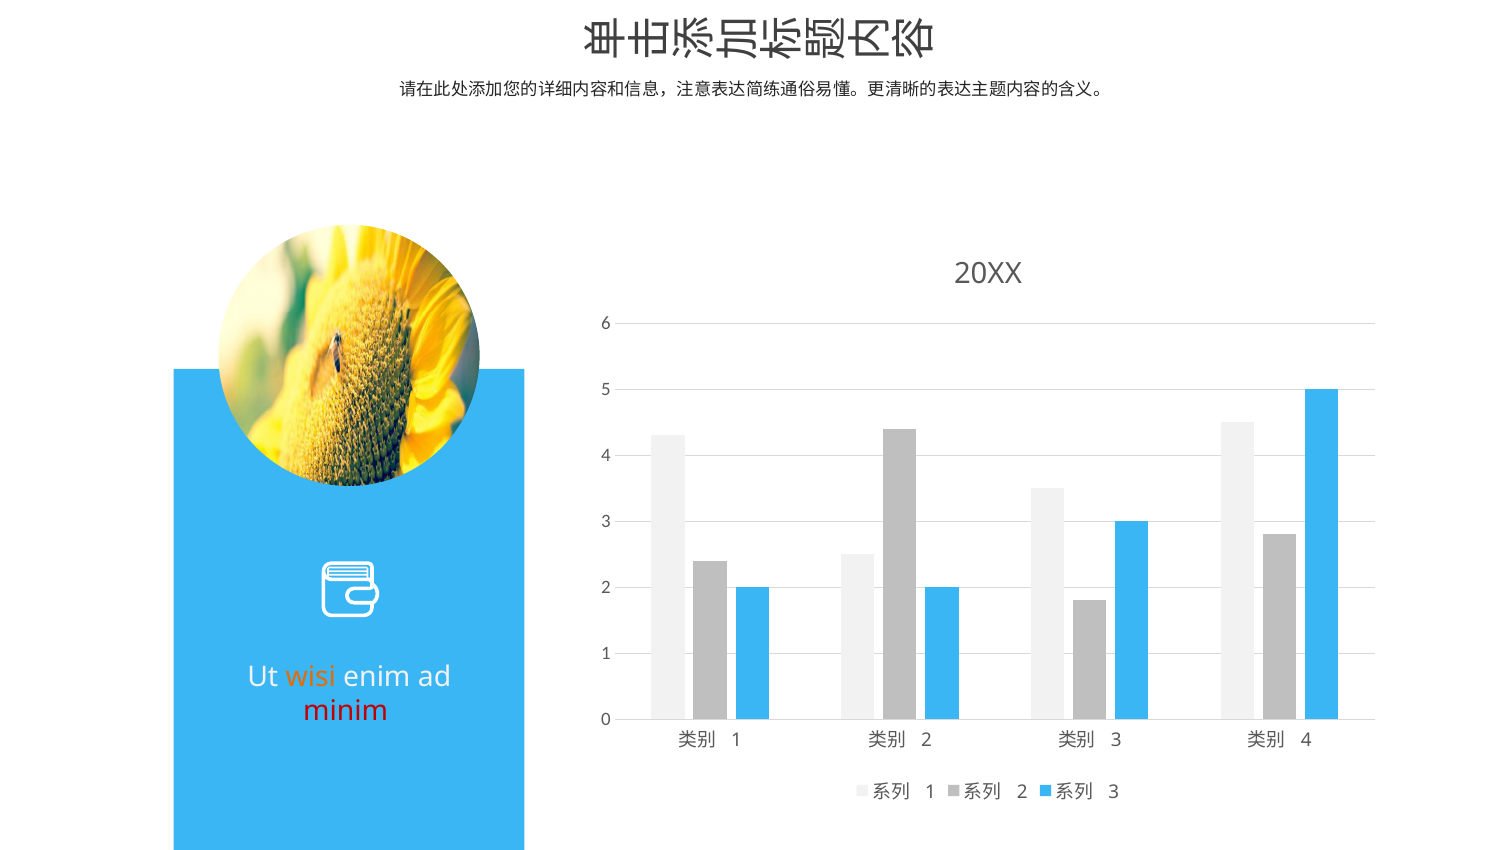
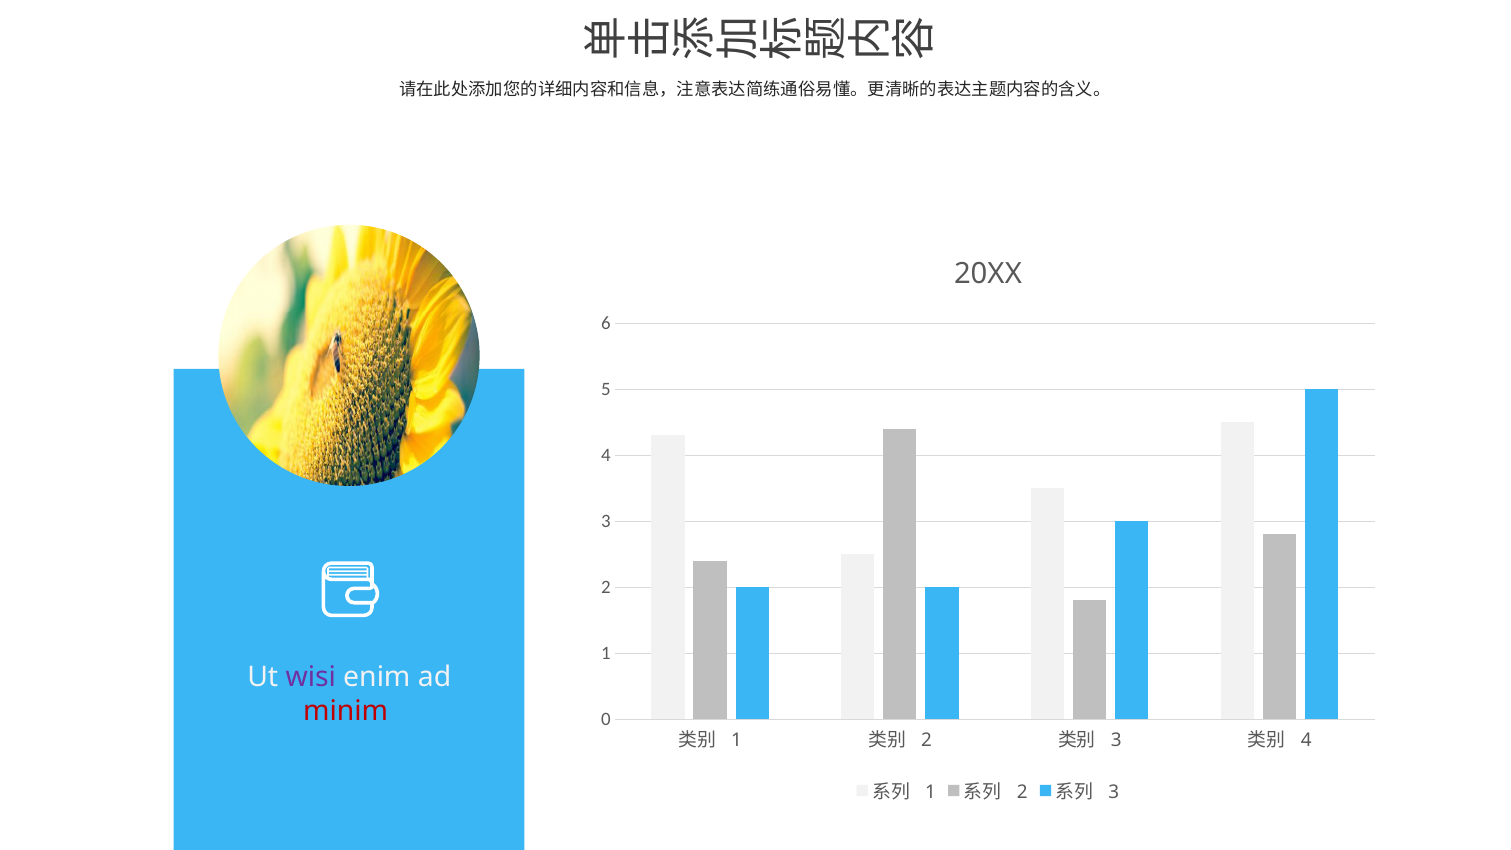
wisi colour: orange -> purple (311, 677)
